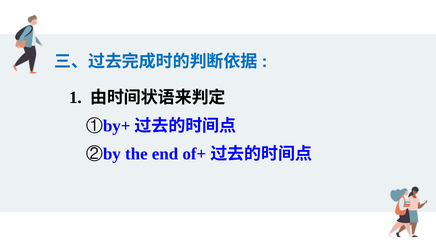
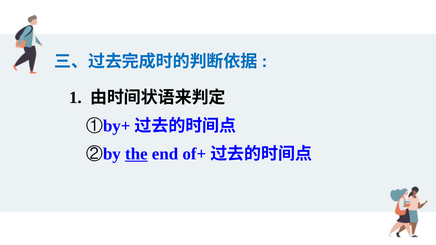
the underline: none -> present (136, 154)
